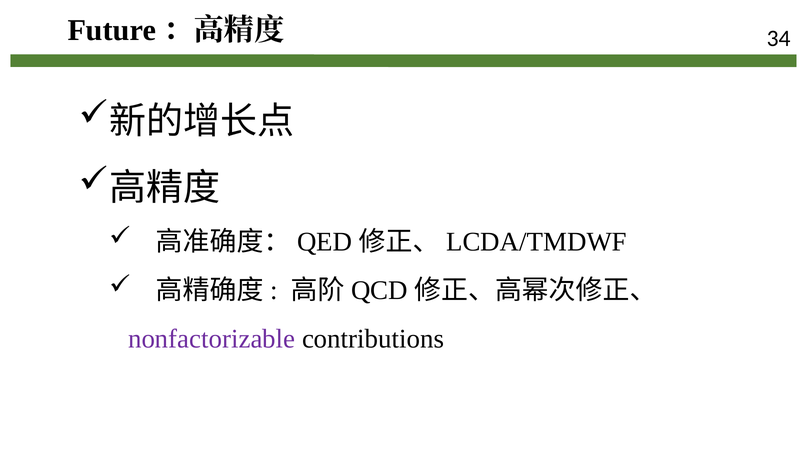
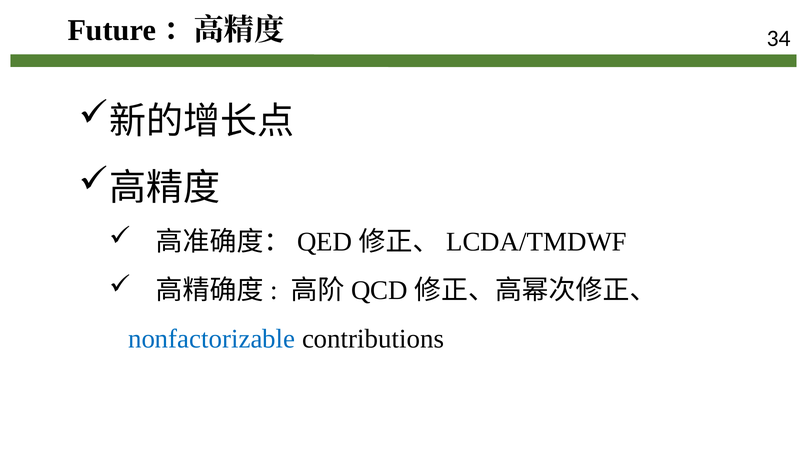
nonfactorizable colour: purple -> blue (212, 339)
